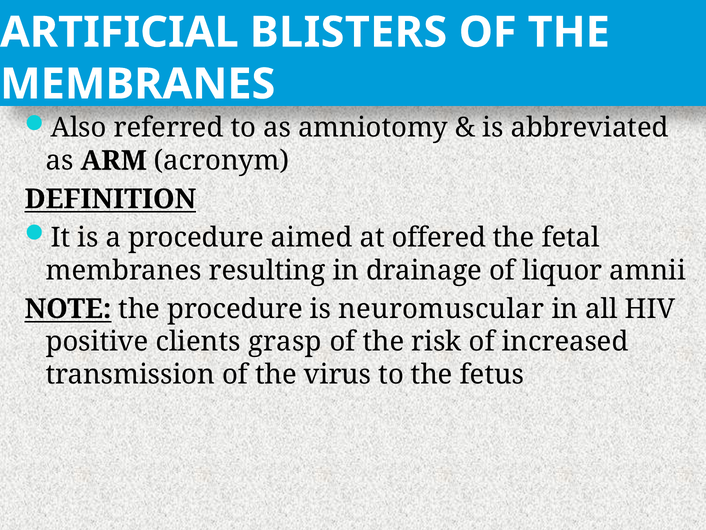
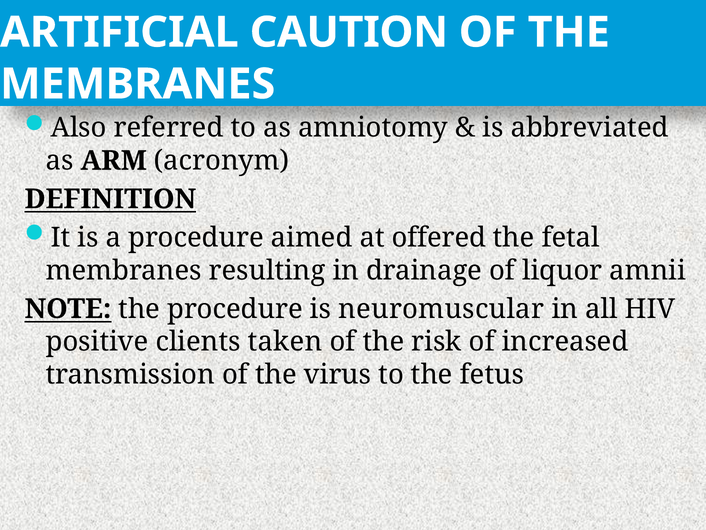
BLISTERS: BLISTERS -> CAUTION (349, 32)
grasp: grasp -> taken (285, 342)
